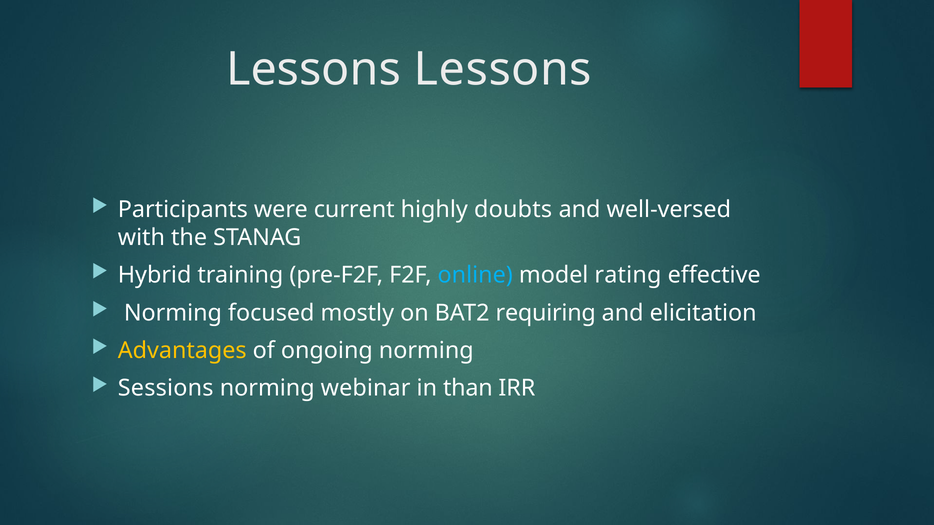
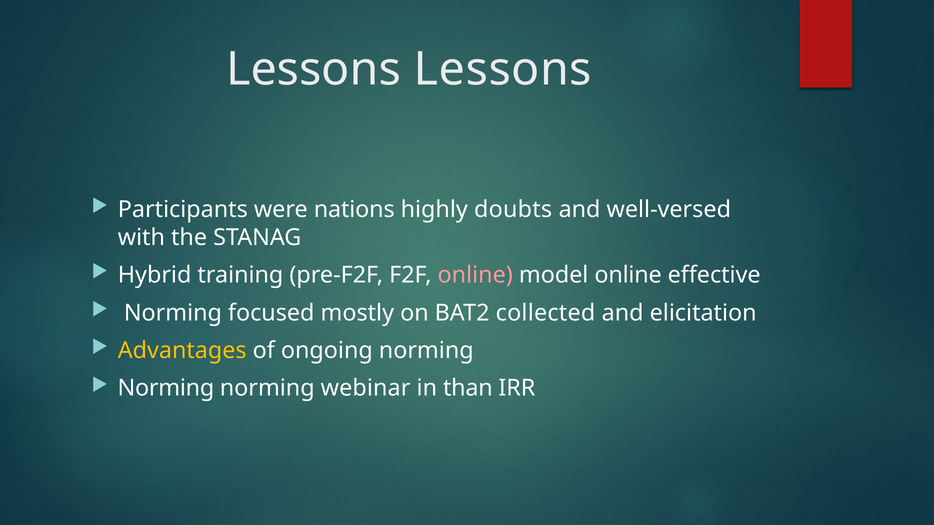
current: current -> nations (354, 210)
online colour: light blue -> pink (475, 275)
model rating: rating -> online (628, 275)
requiring: requiring -> collected (545, 313)
Sessions: Sessions -> Norming (166, 389)
